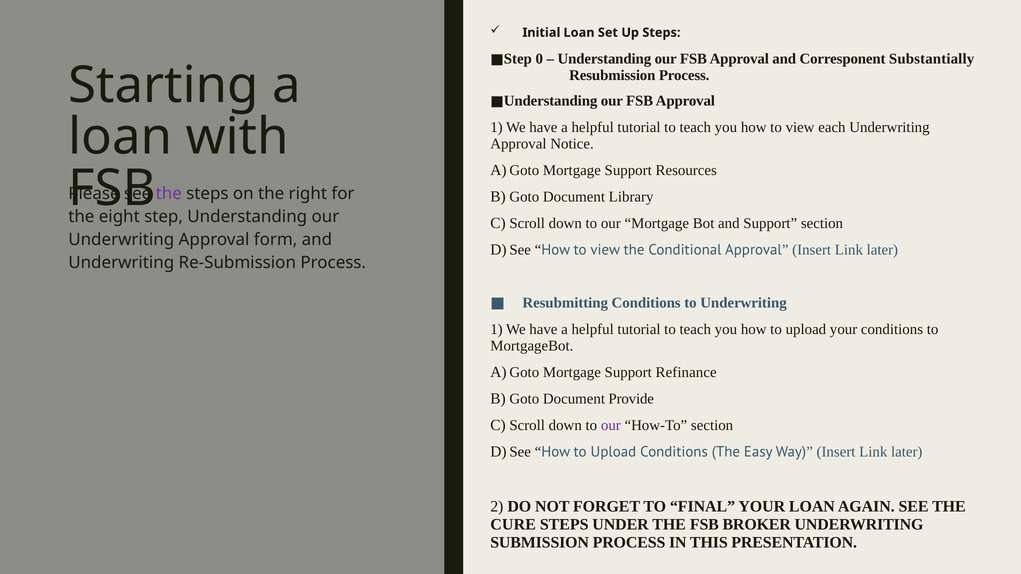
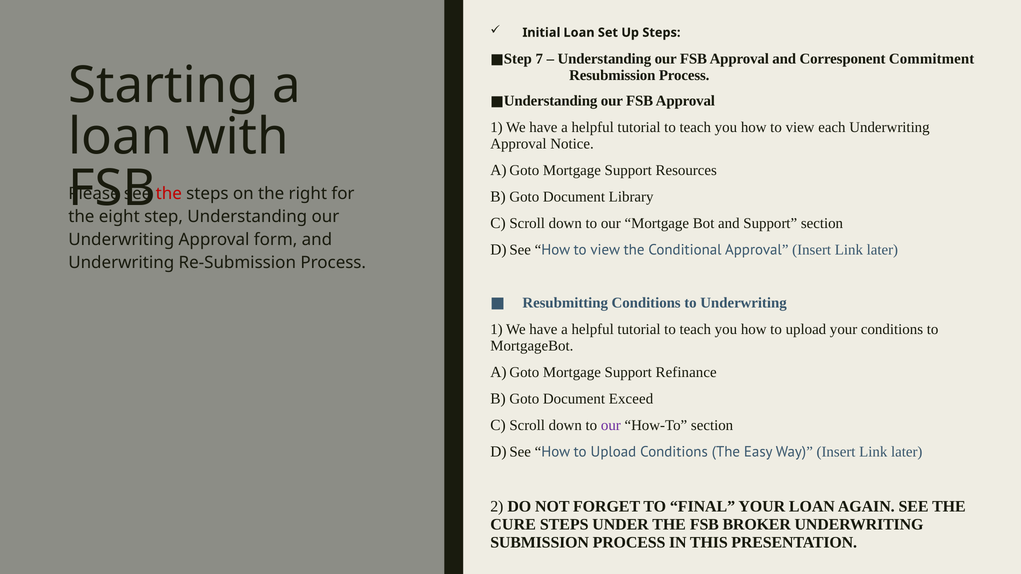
0: 0 -> 7 (539, 59)
Substantially: Substantially -> Commitment (932, 59)
the colour: purple -> red (169, 194)
Provide: Provide -> Exceed (631, 399)
